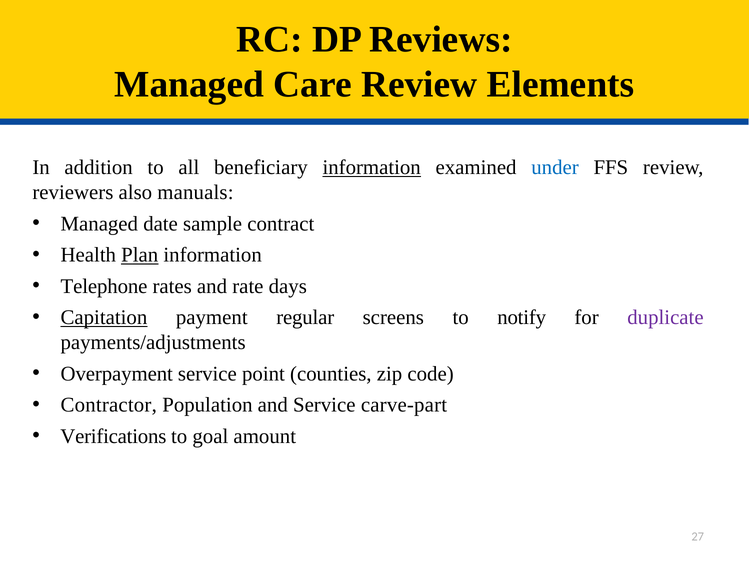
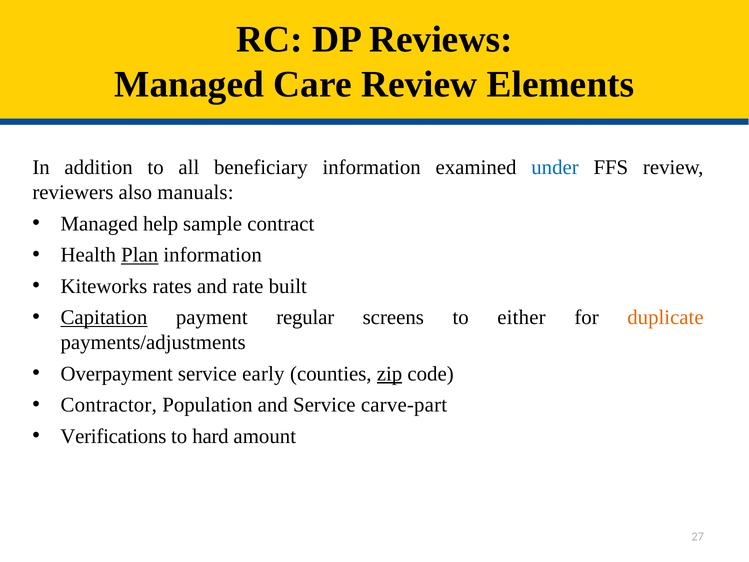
information underline: present -> none (372, 167)
date: date -> help (161, 224)
Telephone: Telephone -> Kiteworks (104, 286)
days: days -> built (288, 286)
notify: notify -> either (521, 317)
duplicate colour: purple -> orange (665, 317)
point: point -> early (263, 374)
zip underline: none -> present (390, 374)
goal: goal -> hard (210, 436)
